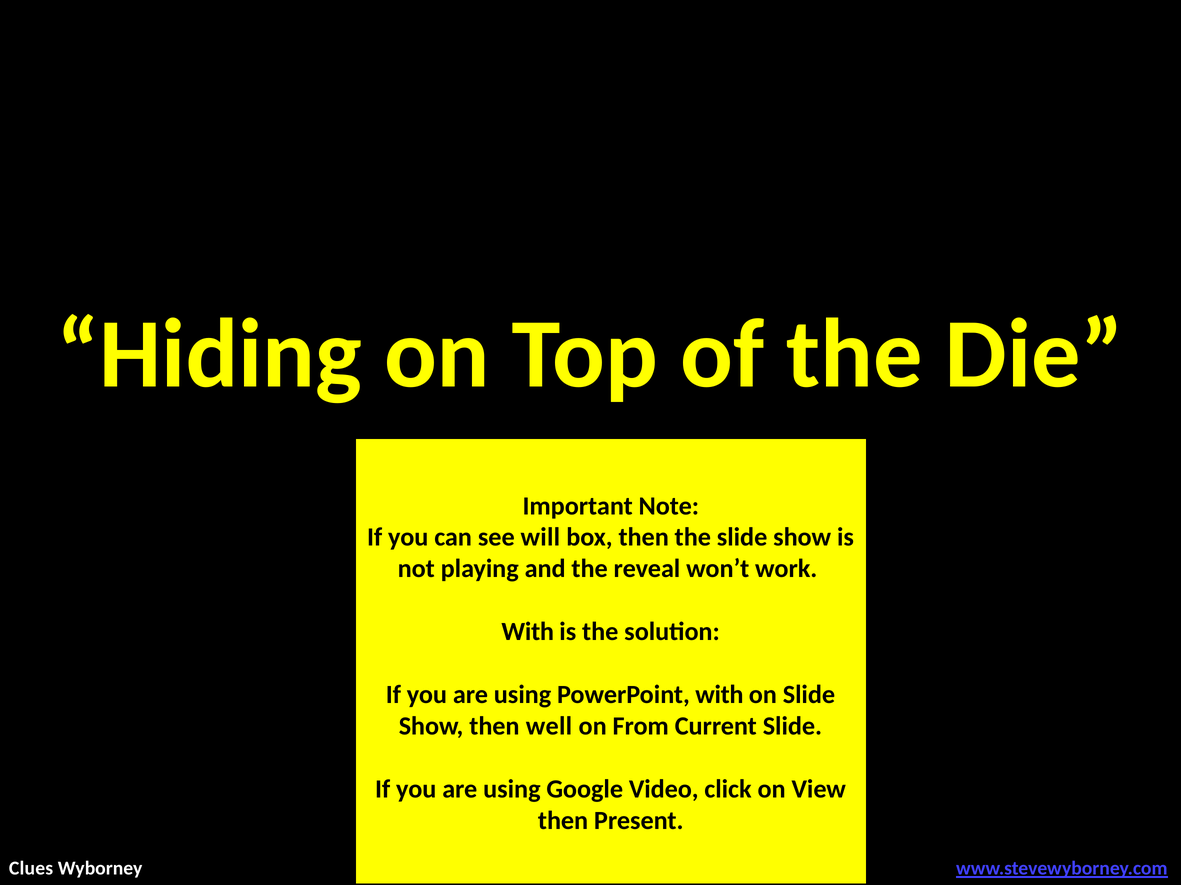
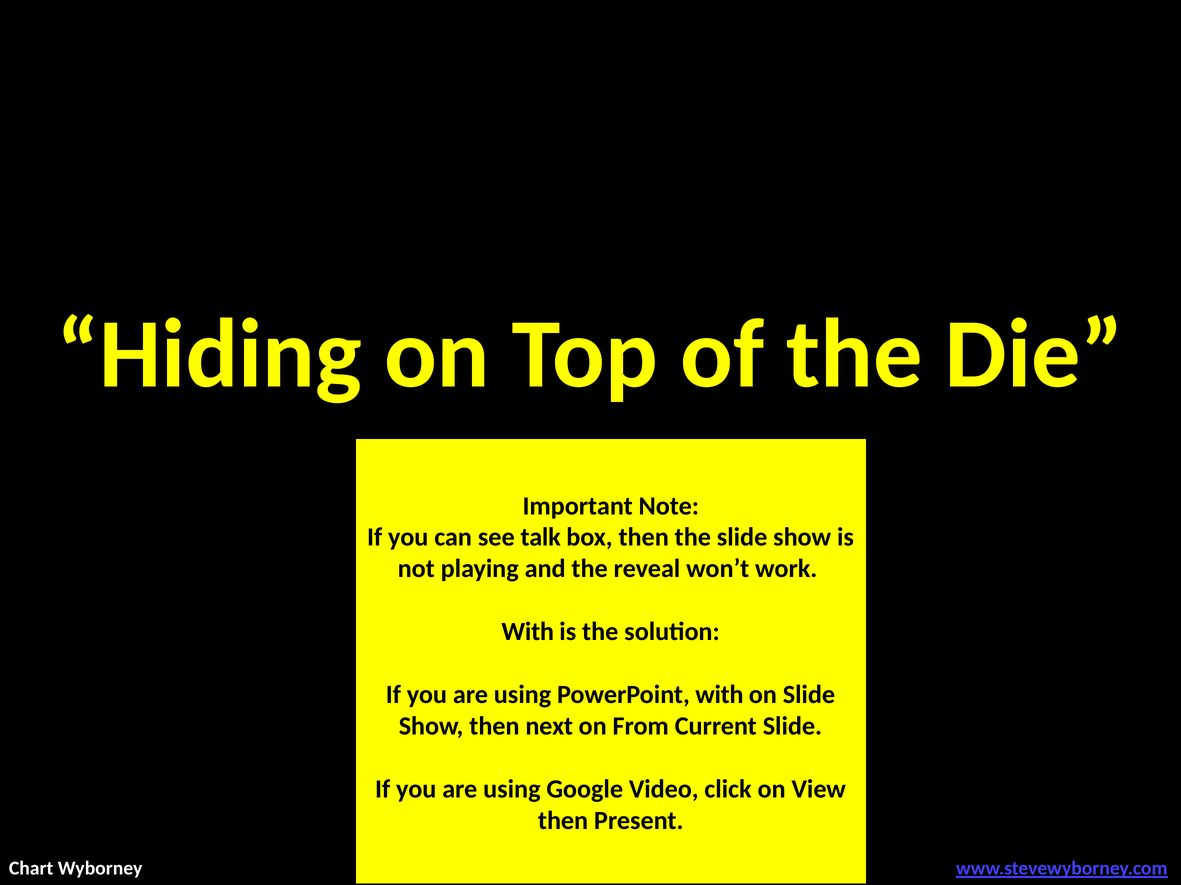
will: will -> talk (541, 538)
well: well -> next (549, 727)
Clues: Clues -> Chart (31, 869)
